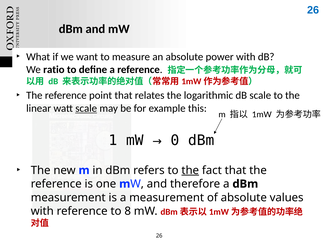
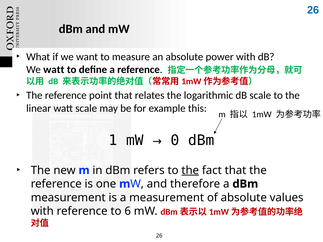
We ratio: ratio -> watt (54, 70)
scale underline: present -> none (86, 108)
8: 8 -> 6 (128, 211)
